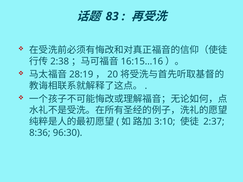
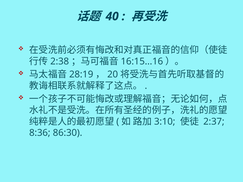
83: 83 -> 40 (112, 16)
96:30: 96:30 -> 86:30 (68, 133)
